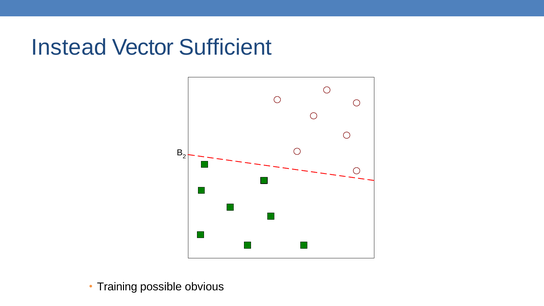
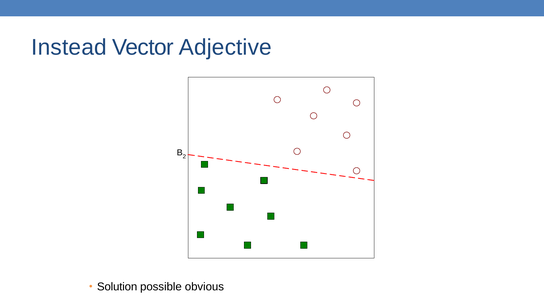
Sufficient: Sufficient -> Adjective (225, 47)
Training: Training -> Solution (117, 287)
